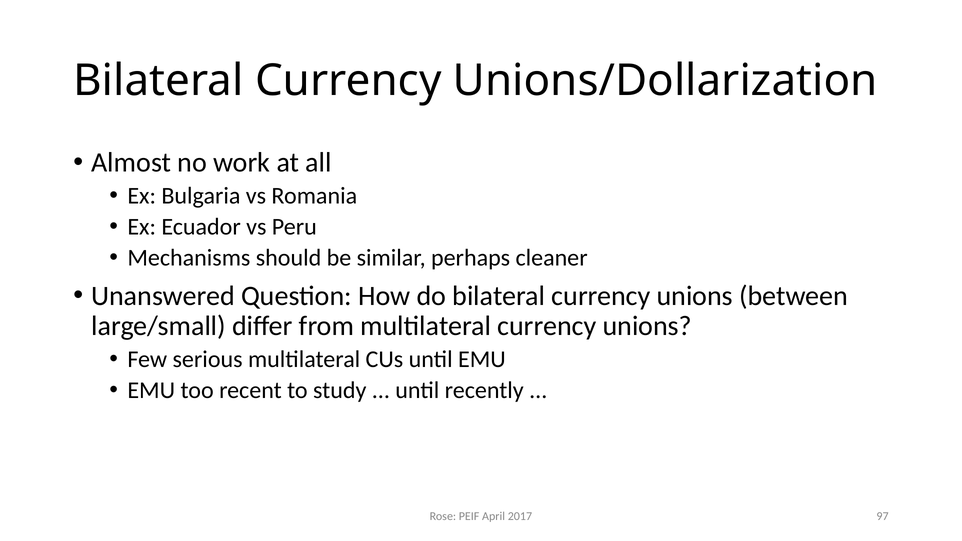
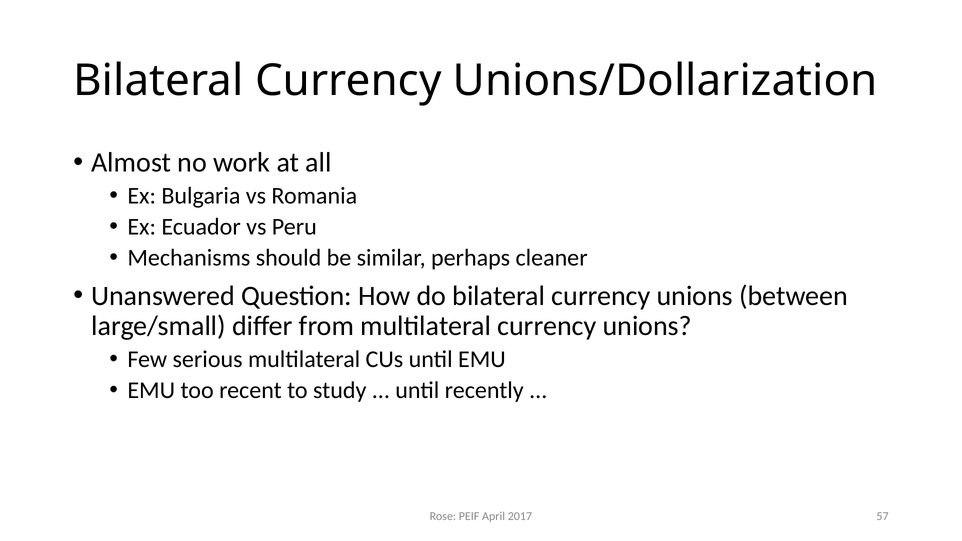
97: 97 -> 57 (883, 517)
